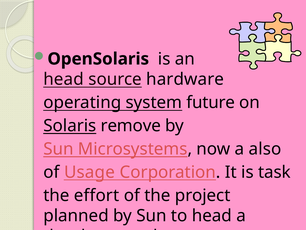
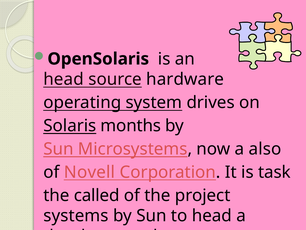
future: future -> drives (211, 102)
remove: remove -> months (131, 126)
Usage: Usage -> Novell (89, 172)
effort: effort -> called (97, 195)
planned: planned -> systems (76, 215)
